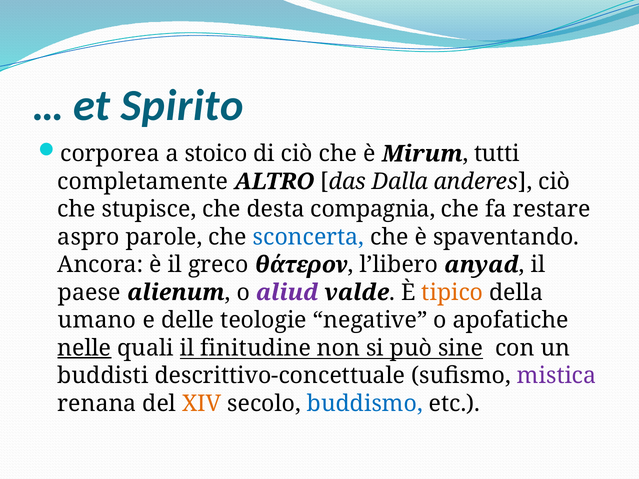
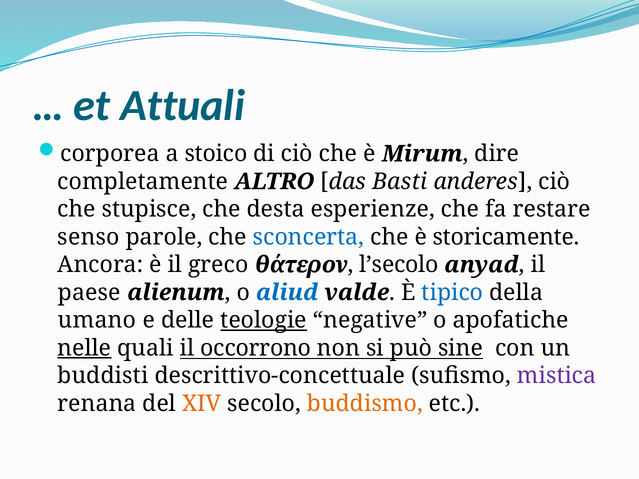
Spirito: Spirito -> Attuali (183, 106)
tutti: tutti -> dire (497, 154)
Dalla: Dalla -> Basti (400, 182)
compagnia: compagnia -> esperienze (373, 209)
aspro: aspro -> senso (88, 237)
spaventando: spaventando -> storicamente (506, 237)
l’libero: l’libero -> l’secolo (399, 265)
aliud colour: purple -> blue (287, 293)
tipico colour: orange -> blue (452, 293)
teologie underline: none -> present (264, 320)
finitudine: finitudine -> occorrono (256, 348)
buddismo colour: blue -> orange (365, 404)
